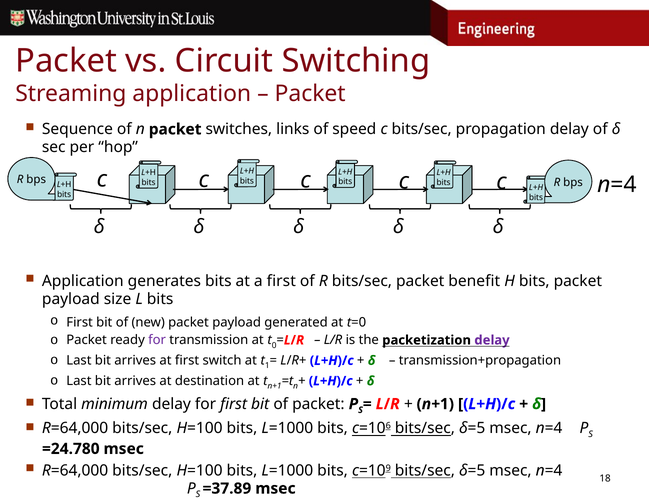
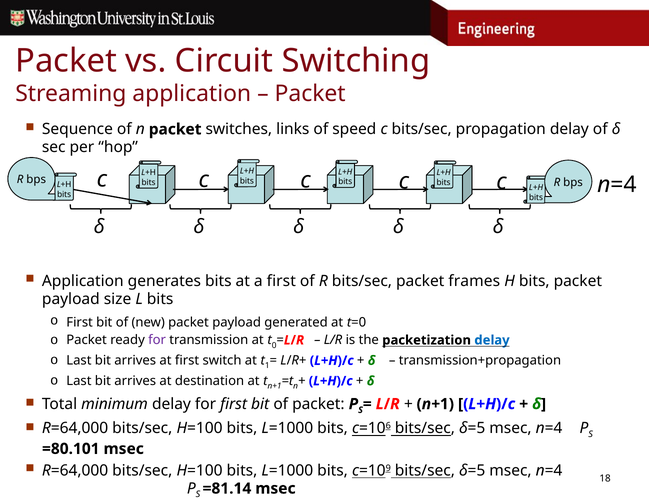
benefit: benefit -> frames (474, 281)
delay colour: purple -> blue (492, 340)
=24.780: =24.780 -> =80.101 (71, 448)
=37.89: =37.89 -> =81.14 (227, 488)
